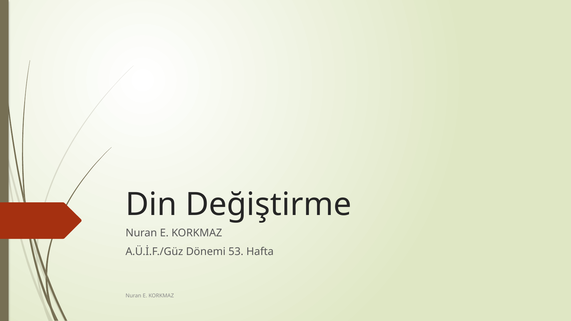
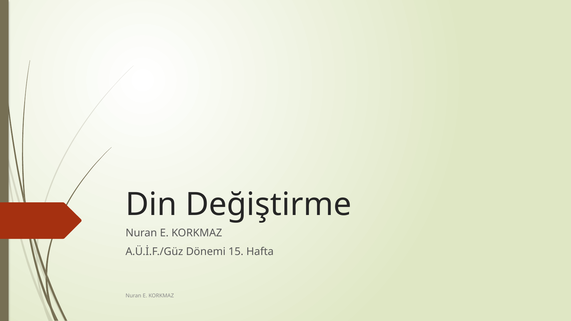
53: 53 -> 15 (236, 252)
